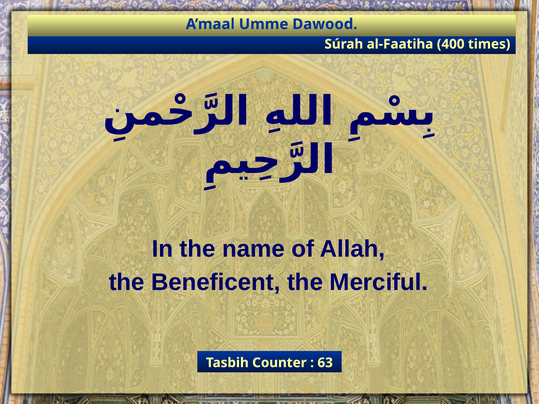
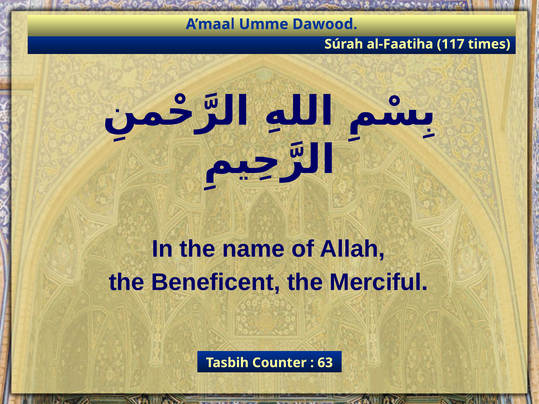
400: 400 -> 117 (451, 44)
